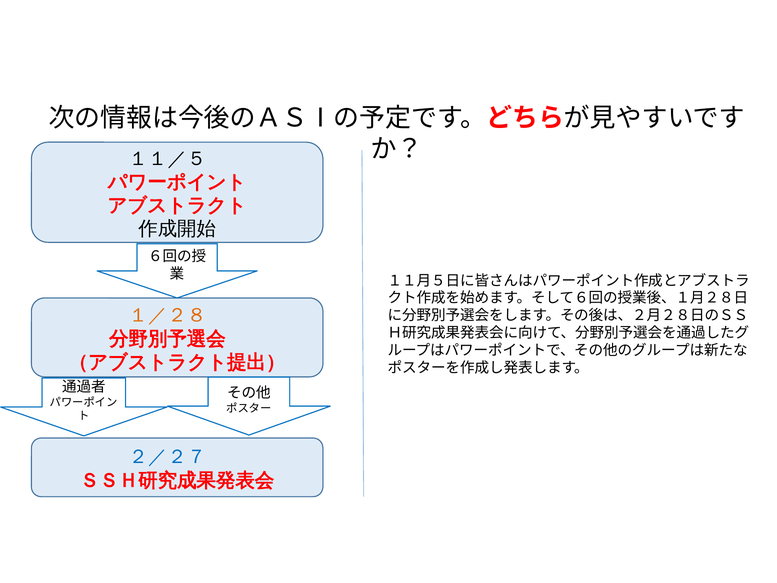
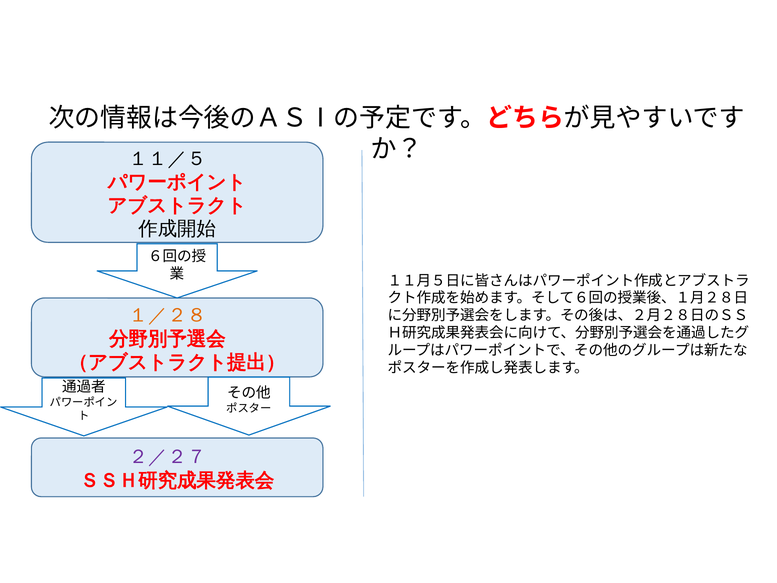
２／２７ colour: blue -> purple (167, 457)
